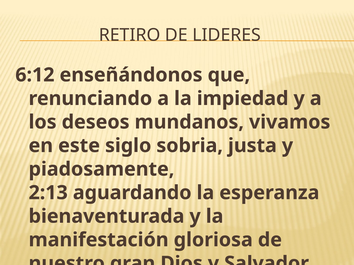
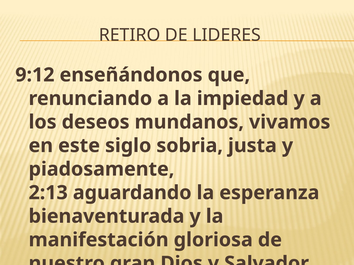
6:12: 6:12 -> 9:12 (35, 75)
